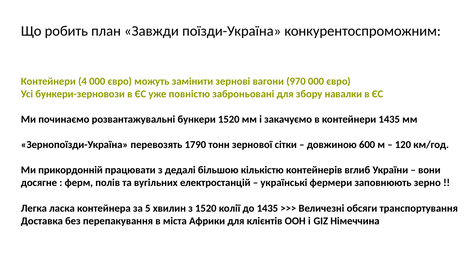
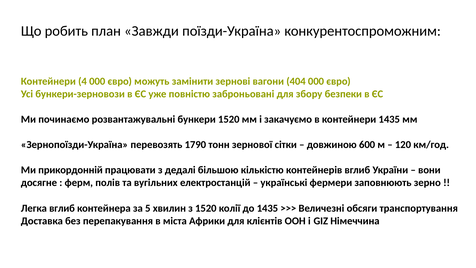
970: 970 -> 404 (296, 81)
навалки: навалки -> безпеки (343, 94)
Легка ласка: ласка -> вглиб (62, 208)
